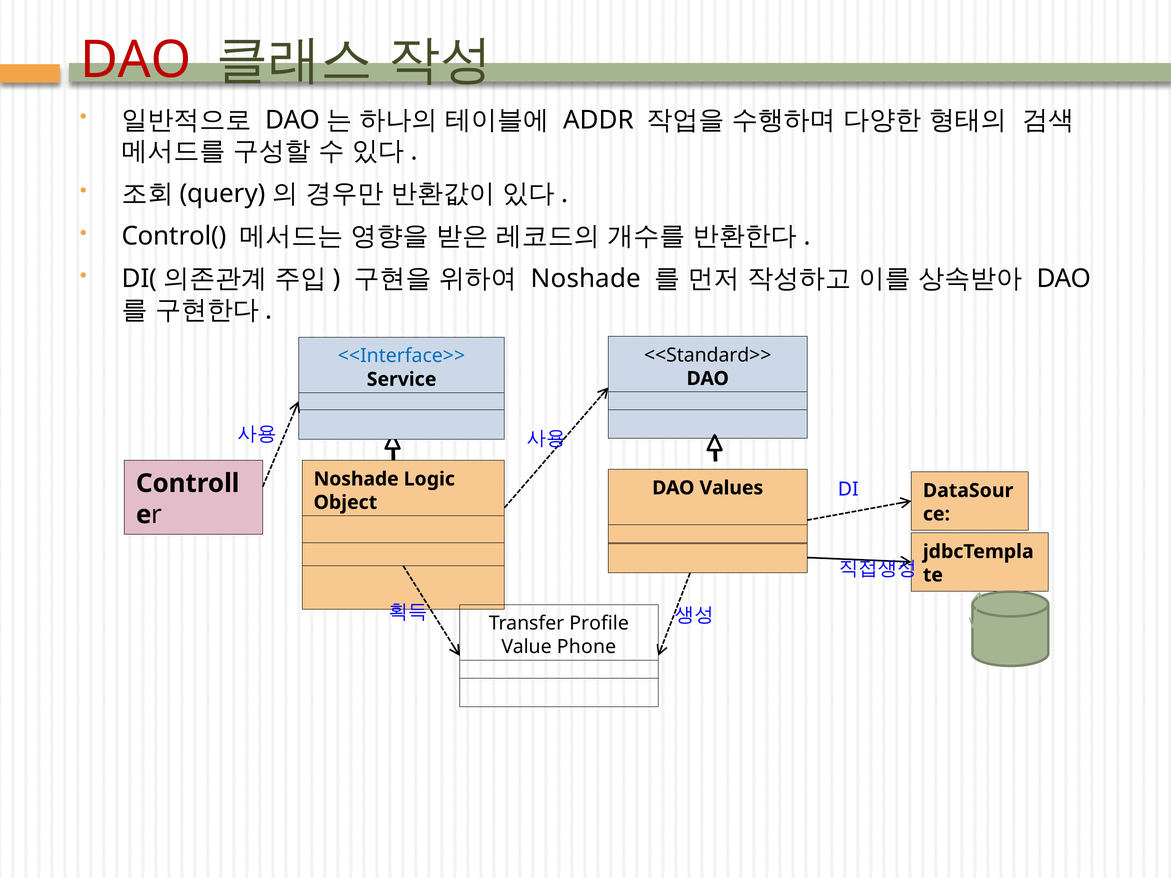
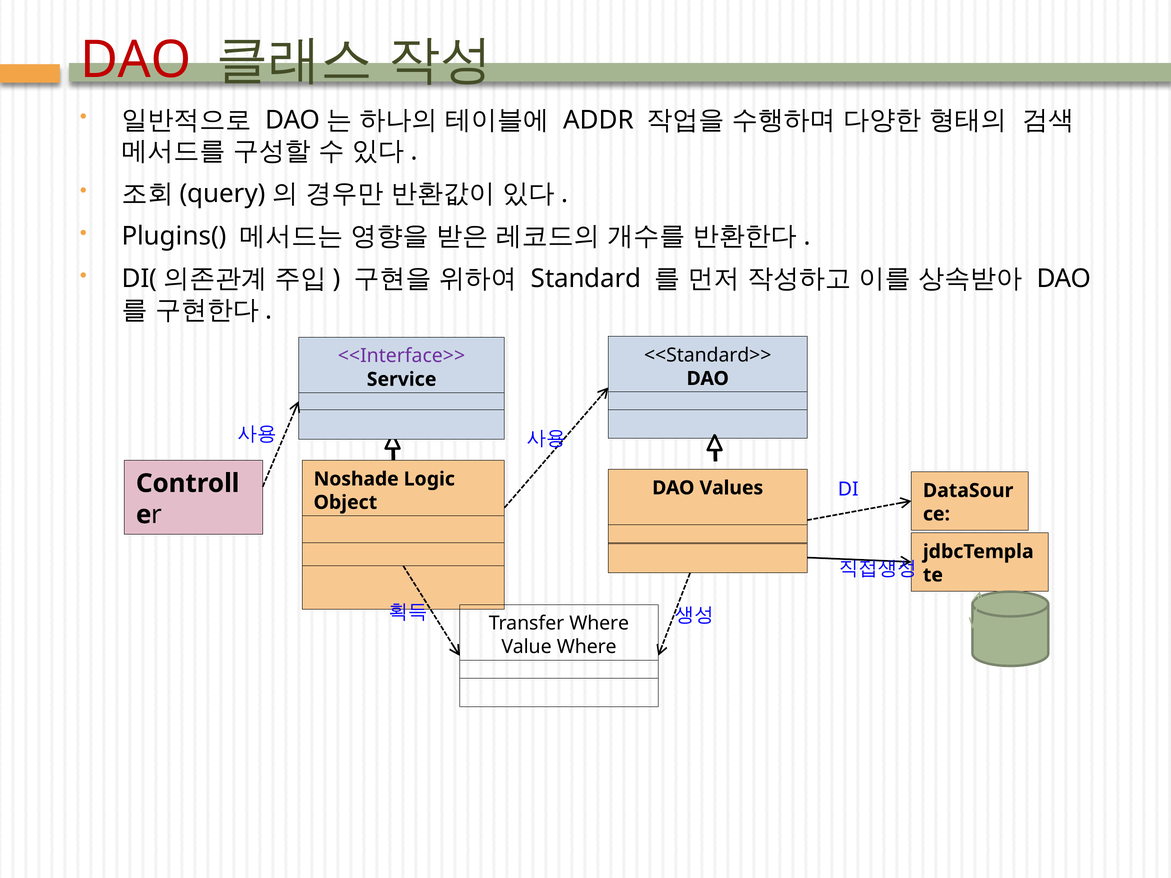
Control(: Control( -> Plugins( (174, 236)
Noshade: Noshade -> Standard (586, 279)
<<Interface>> colour: blue -> purple (402, 356)
Transfer Profile: Profile -> Where (599, 624)
Value Phone: Phone -> Where (587, 647)
